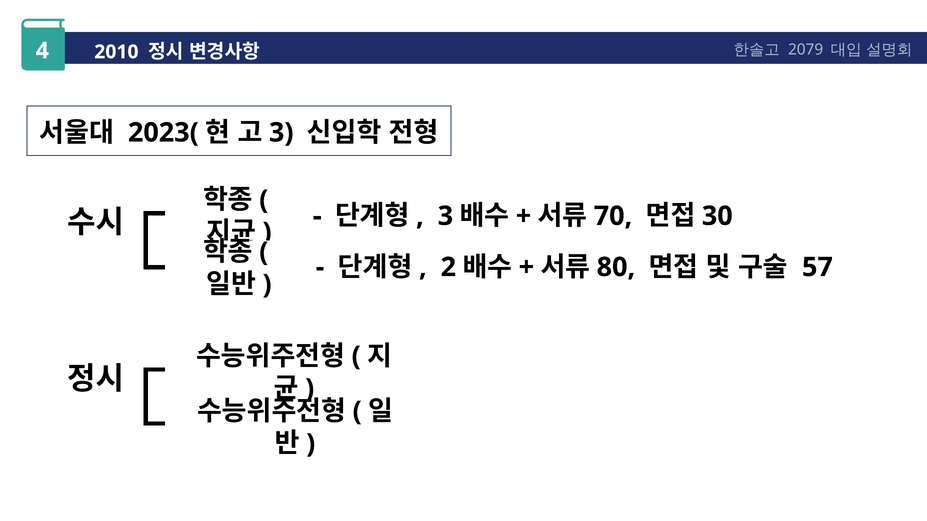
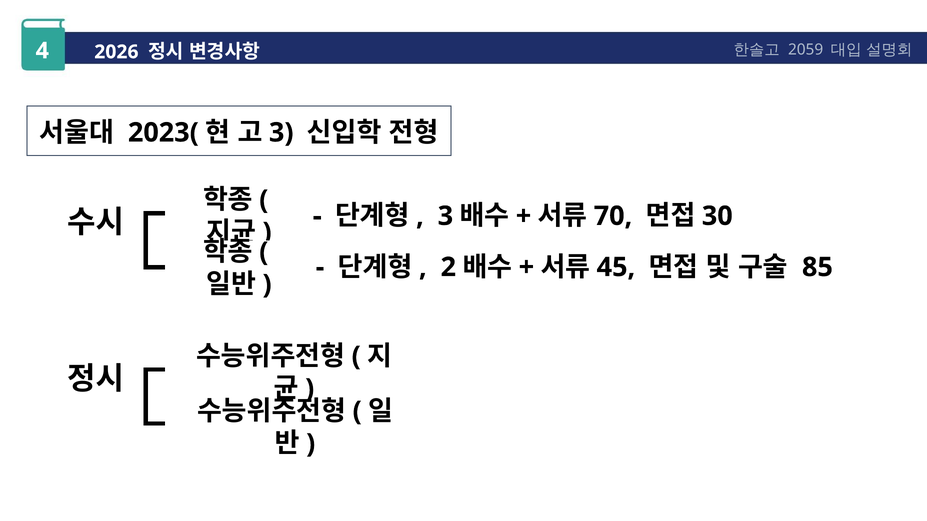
2079: 2079 -> 2059 (806, 50)
2010: 2010 -> 2026 (116, 52)
80: 80 -> 45 (616, 267)
57: 57 -> 85 (817, 267)
